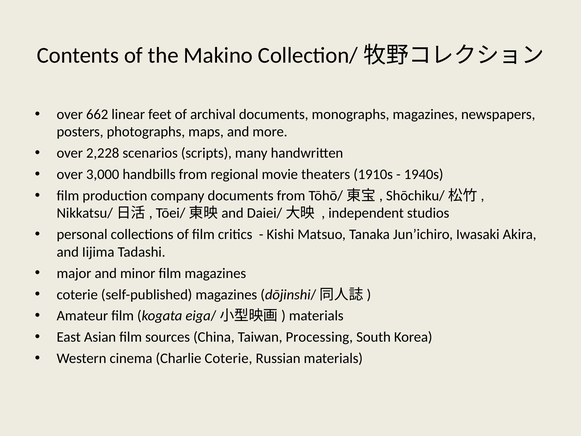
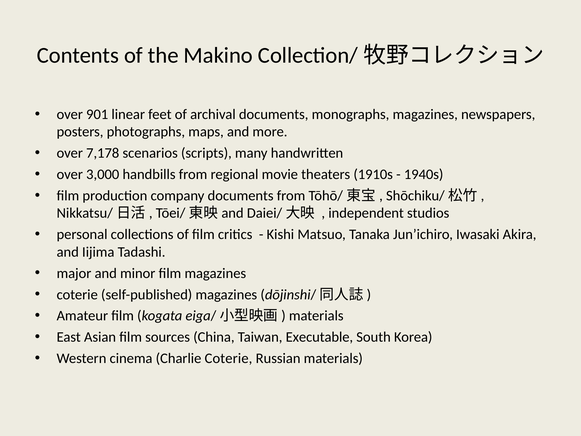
662: 662 -> 901 (97, 114)
2,228: 2,228 -> 7,178 (103, 153)
Processing: Processing -> Executable (319, 337)
